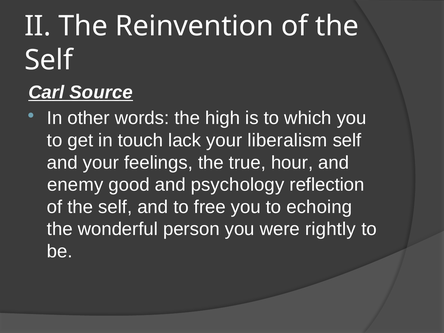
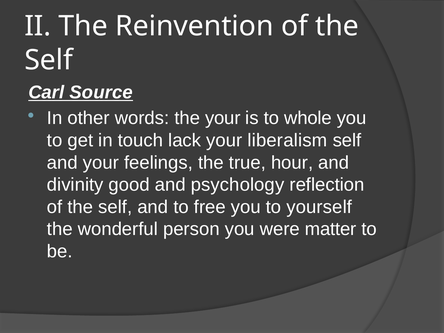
the high: high -> your (223, 118)
which: which -> whole (308, 118)
enemy: enemy -> divinity (75, 185)
echoing: echoing -> yourself (319, 207)
rightly: rightly -> matter (331, 229)
